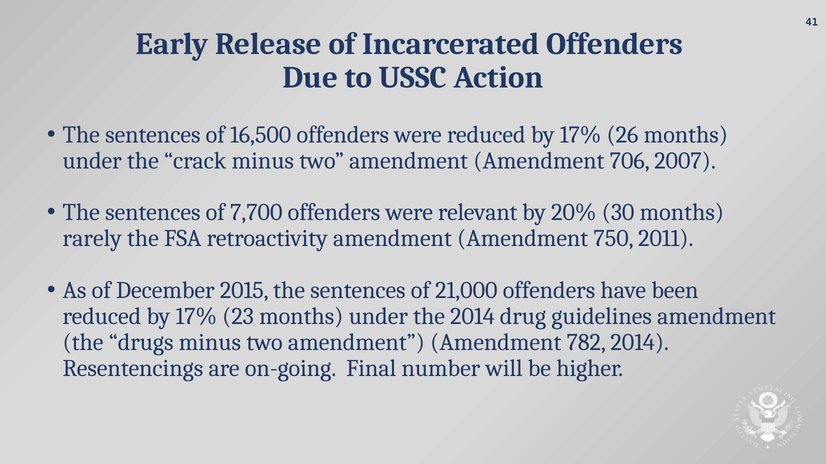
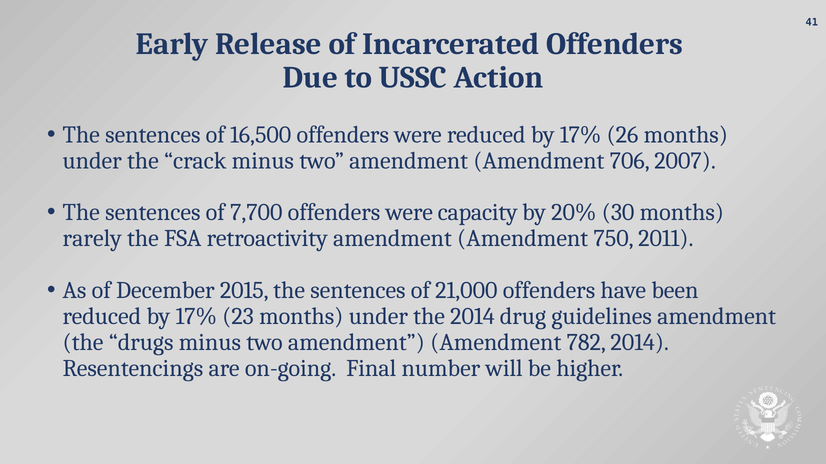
relevant: relevant -> capacity (478, 213)
